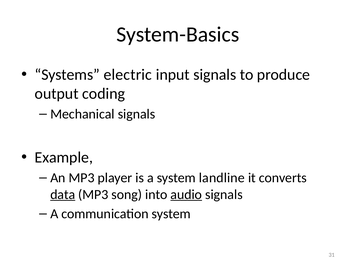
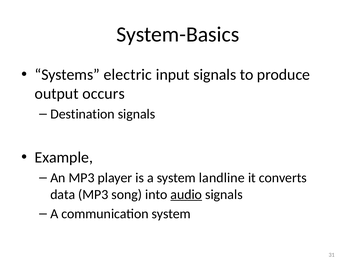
coding: coding -> occurs (104, 94)
Mechanical: Mechanical -> Destination (82, 114)
data underline: present -> none (63, 194)
